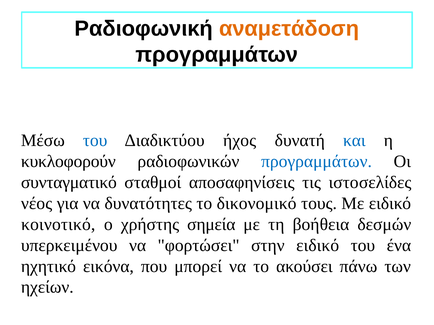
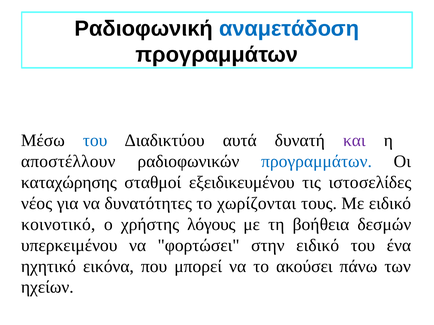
αναμετάδοση colour: orange -> blue (289, 29)
ήχος: ήχος -> αυτά (240, 141)
και colour: blue -> purple (354, 141)
κυκλοφορούν: κυκλοφορούν -> αποστέλλουν (68, 162)
συνταγματικό: συνταγματικό -> καταχώρησης (69, 183)
αποσαφηνίσεις: αποσαφηνίσεις -> εξειδικευμένου (242, 183)
δικονομικό: δικονομικό -> χωρίζονται (257, 204)
σημεία: σημεία -> λόγους (211, 225)
